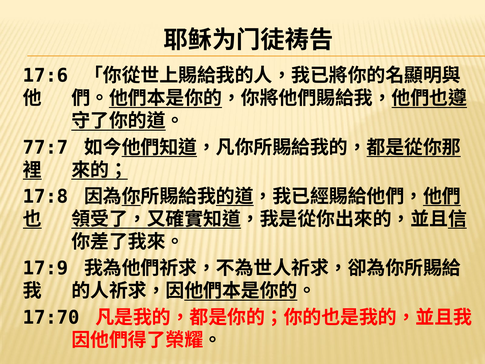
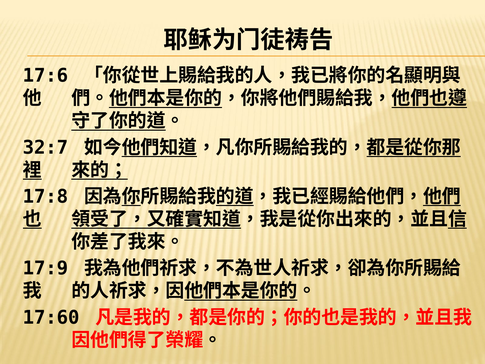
77:7: 77:7 -> 32:7 (46, 147)
17:70: 17:70 -> 17:60 (51, 317)
